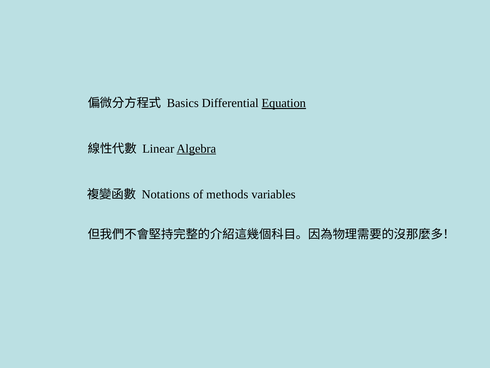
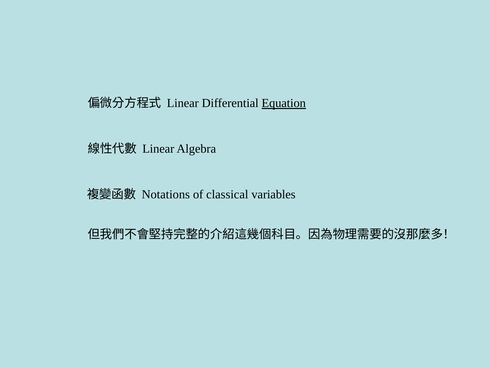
Basics: Basics -> Linear (183, 103)
Algebra underline: present -> none (196, 149)
methods: methods -> classical (227, 194)
